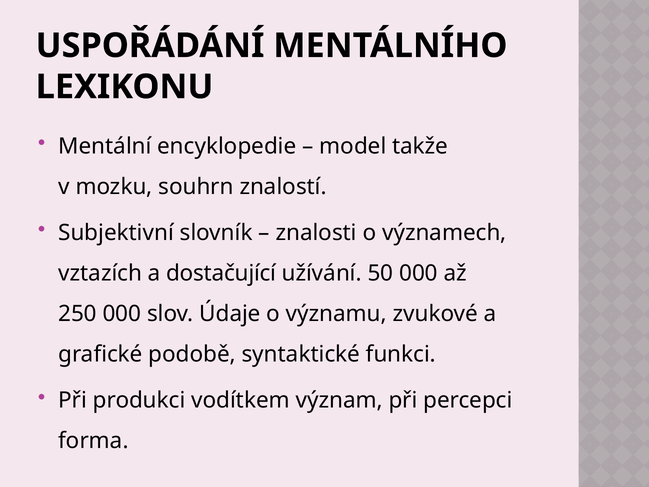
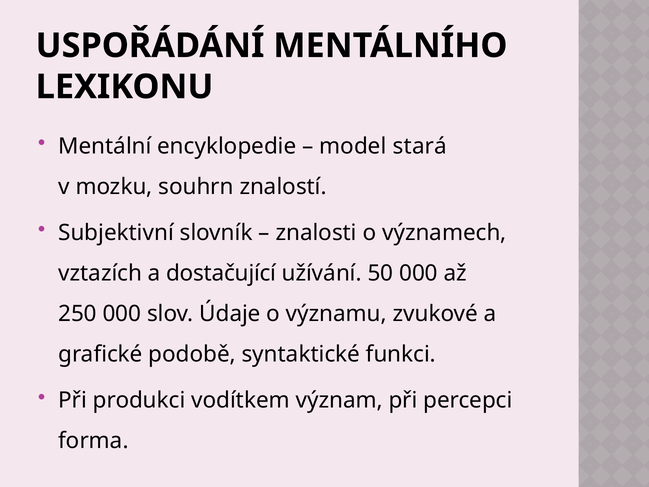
takže: takže -> stará (420, 146)
